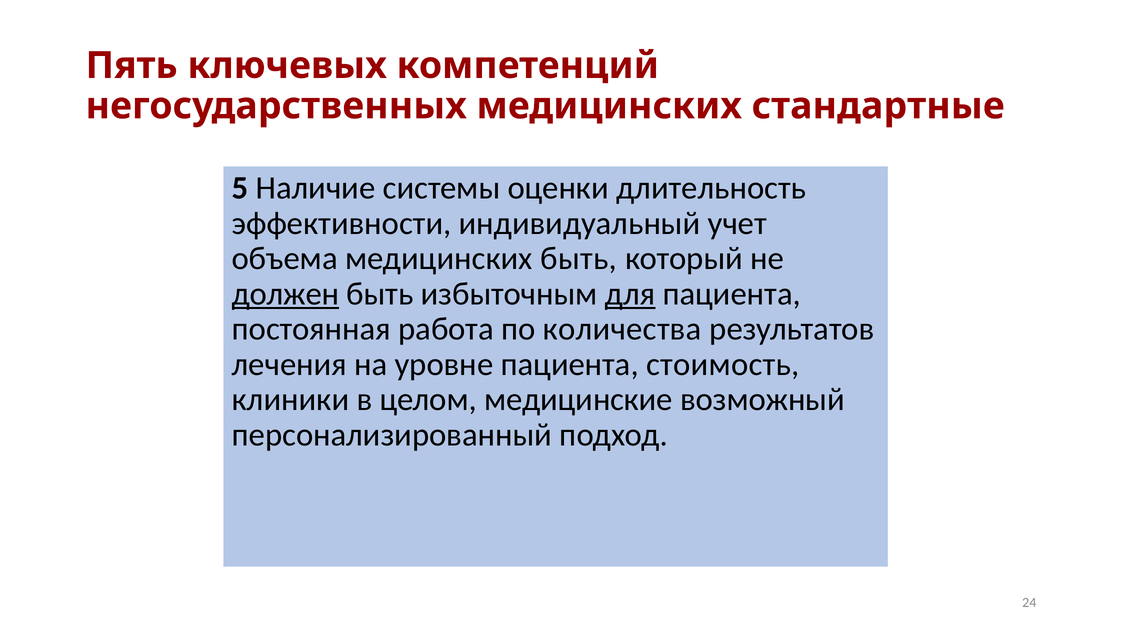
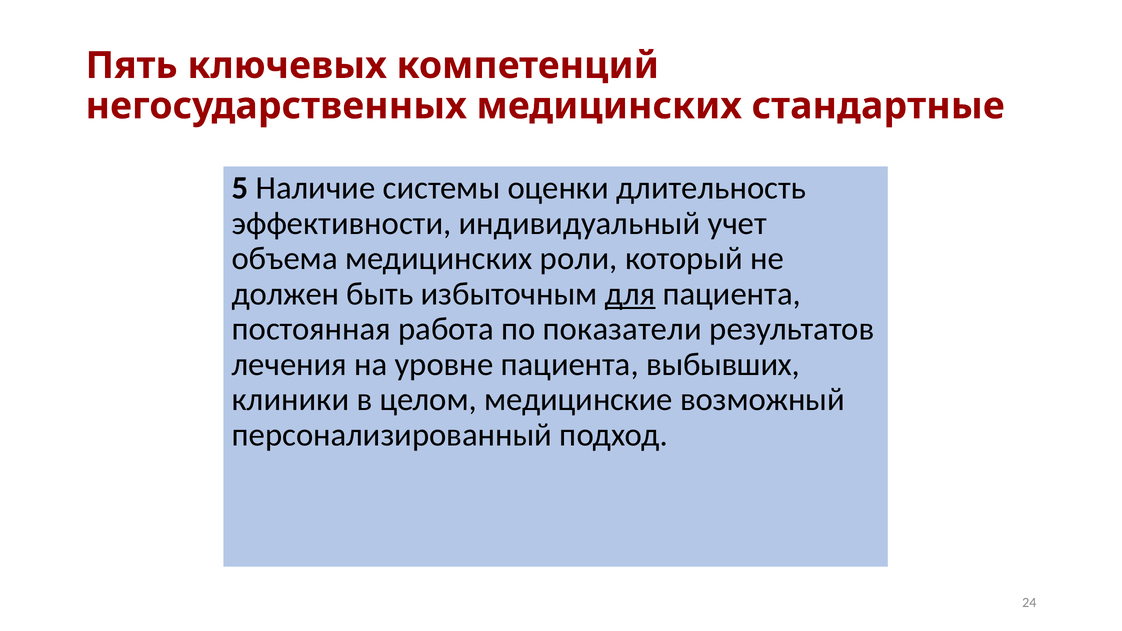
медицинских быть: быть -> роли (579, 259)
должен underline: present -> none (285, 294)
количества: количества -> показатели (622, 329)
стоимость: стоимость -> выбывших (723, 364)
